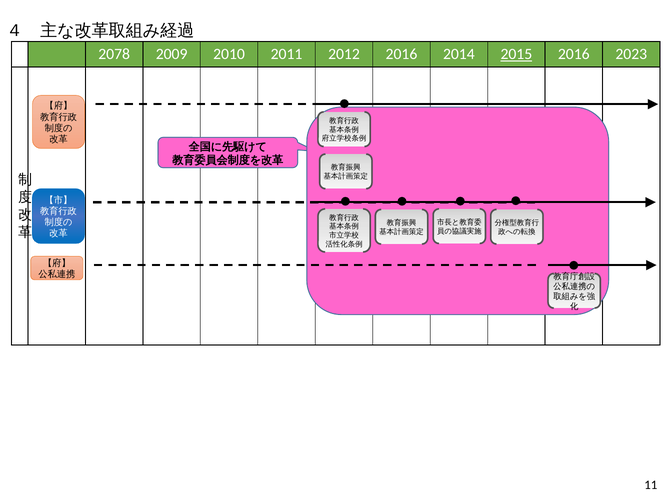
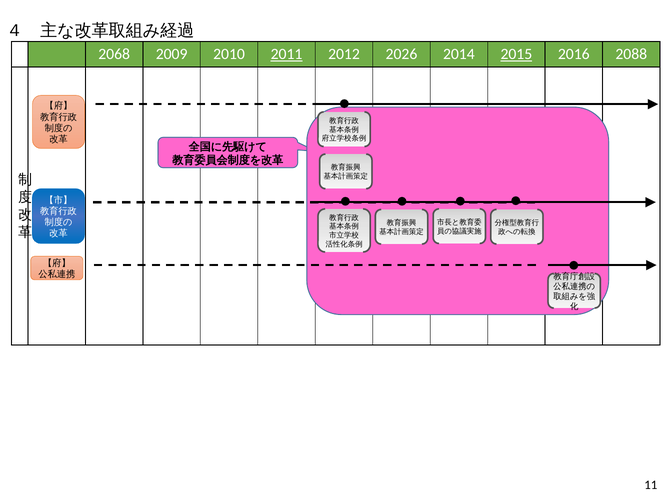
2078: 2078 -> 2068 (114, 54)
2011 underline: none -> present (287, 54)
2012 2016: 2016 -> 2026 (401, 54)
2023: 2023 -> 2088 (631, 54)
